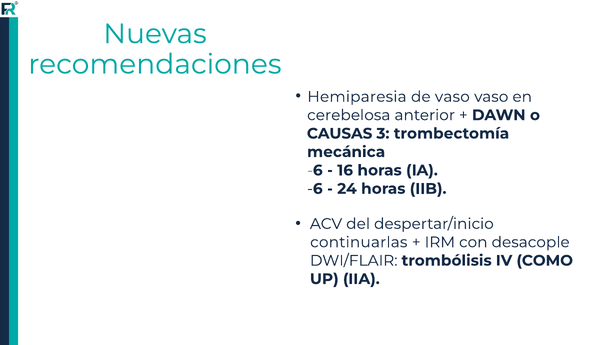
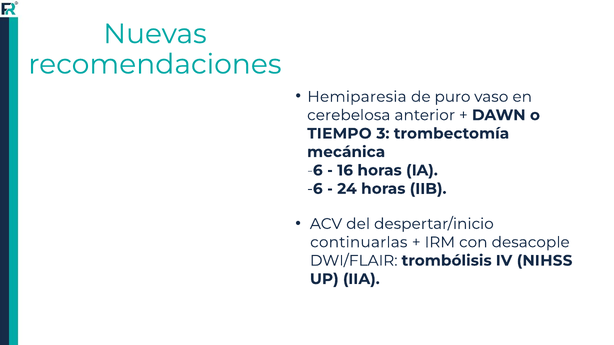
de vaso: vaso -> puro (452, 97)
CAUSAS: CAUSAS -> TIEMPO (339, 134)
COMO: COMO -> NIHSS (545, 261)
